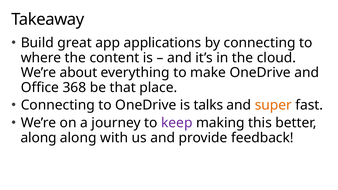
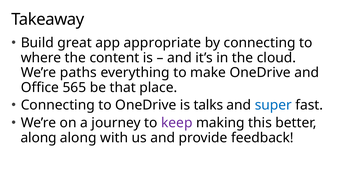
applications: applications -> appropriate (162, 43)
about: about -> paths (78, 73)
368: 368 -> 565 (74, 88)
super colour: orange -> blue (273, 105)
